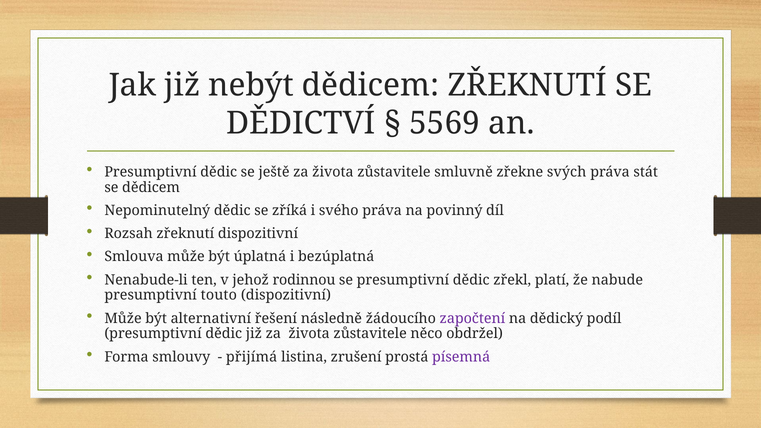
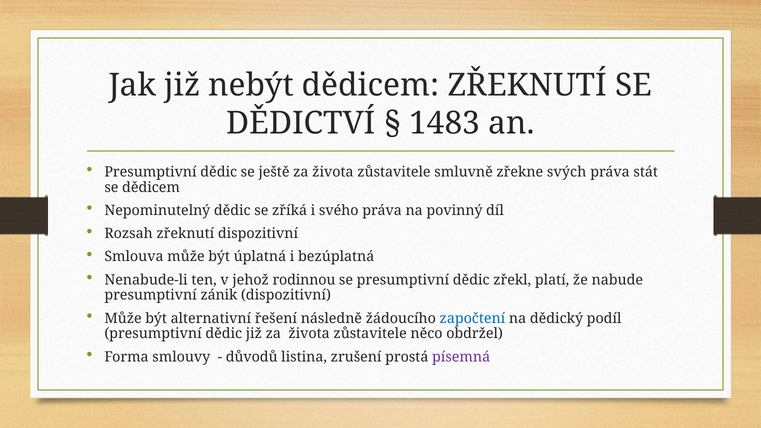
5569: 5569 -> 1483 (445, 123)
touto: touto -> zánik (219, 295)
započtení colour: purple -> blue (472, 318)
přijímá: přijímá -> důvodů (252, 357)
